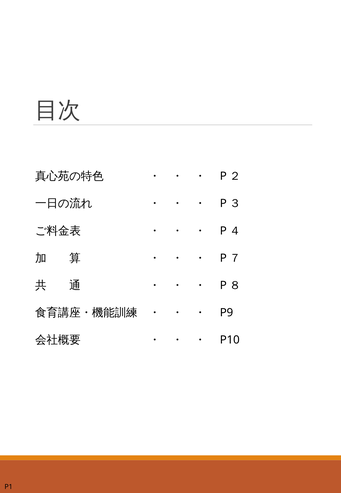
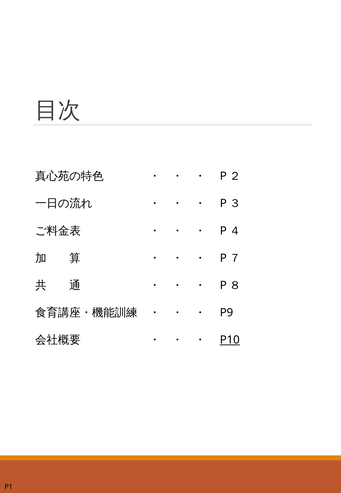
P10 underline: none -> present (230, 340)
